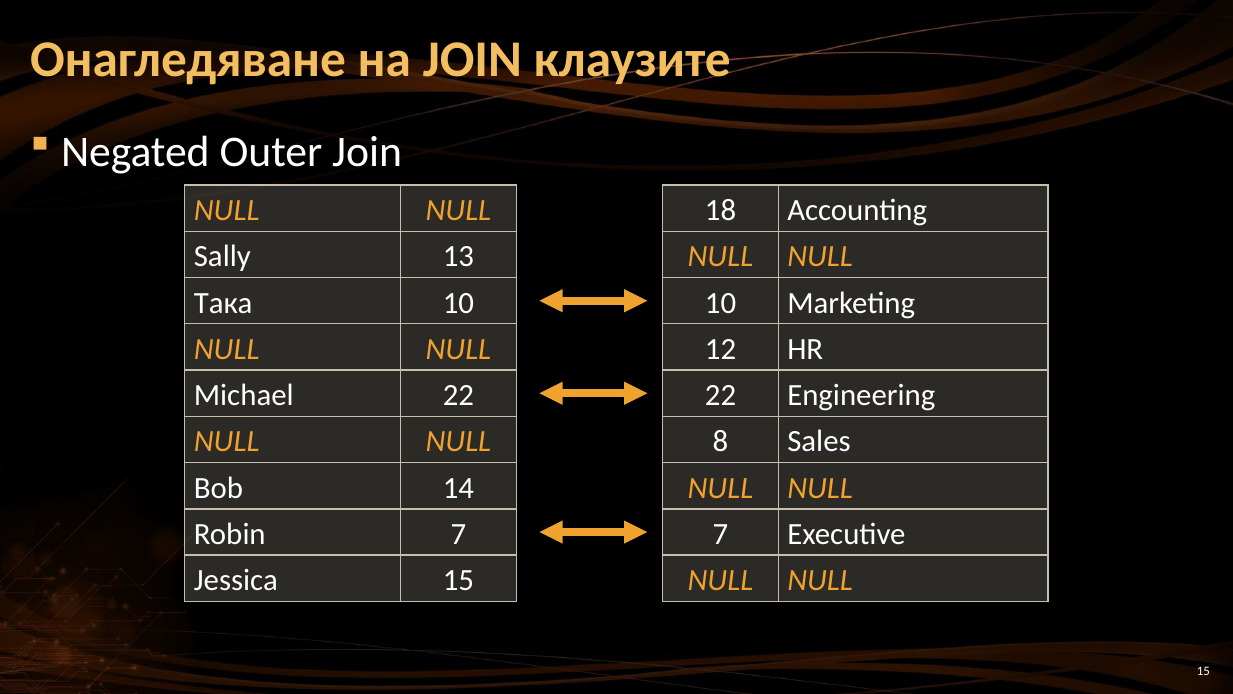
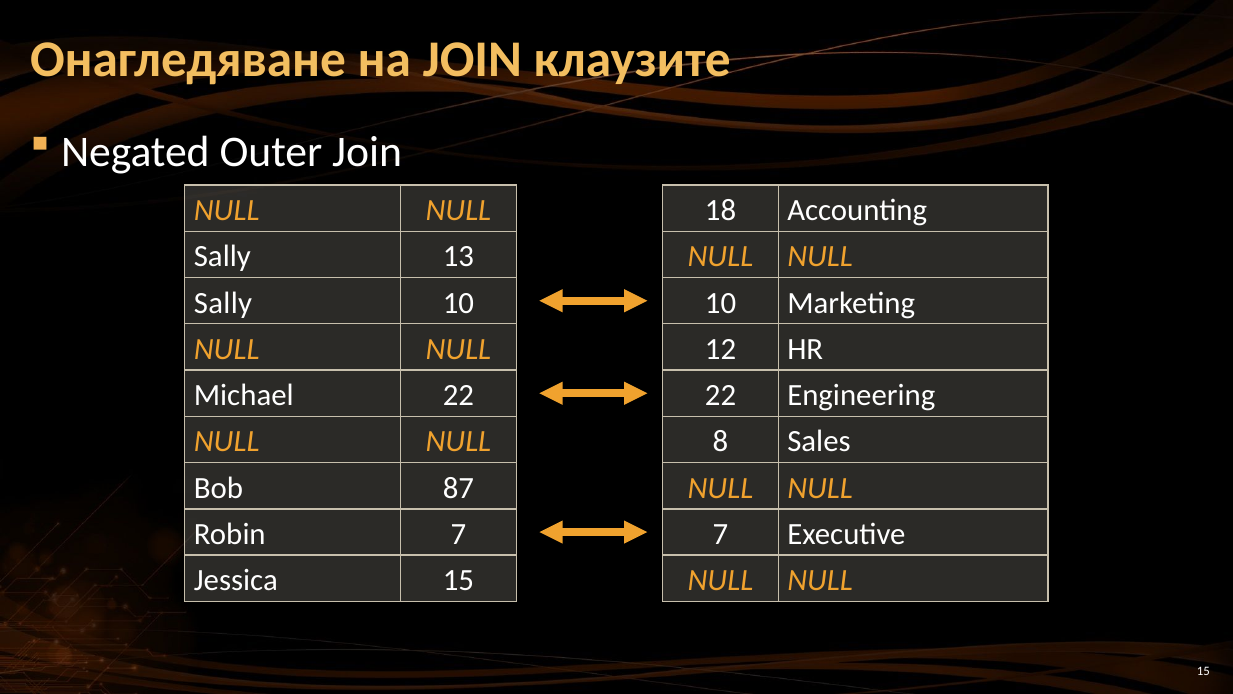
Така: Така -> Sally (223, 303)
14: 14 -> 87 (458, 488)
